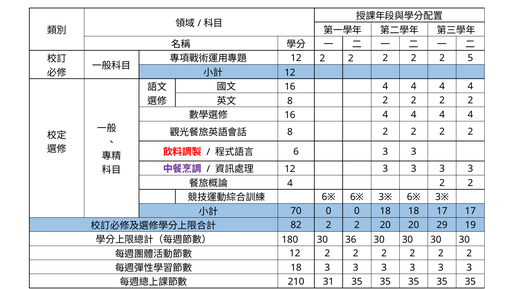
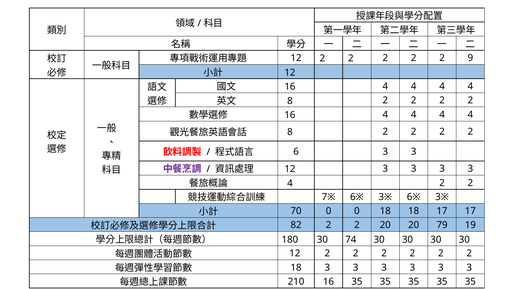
5: 5 -> 9 (470, 58)
6※: 6※ -> 7※ (328, 197)
29: 29 -> 79 (442, 225)
36: 36 -> 74 (351, 240)
210 31: 31 -> 16 (328, 282)
